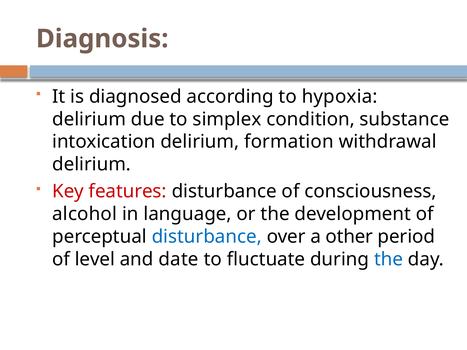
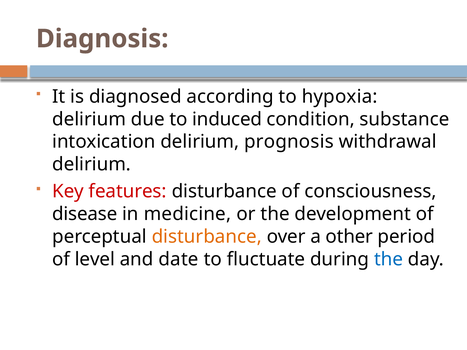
simplex: simplex -> induced (227, 119)
formation: formation -> prognosis (289, 142)
alcohol: alcohol -> disease (85, 214)
language: language -> medicine (188, 214)
disturbance colour: blue -> orange (207, 237)
